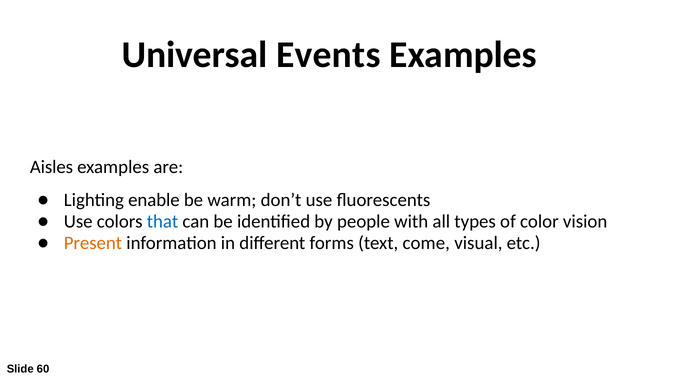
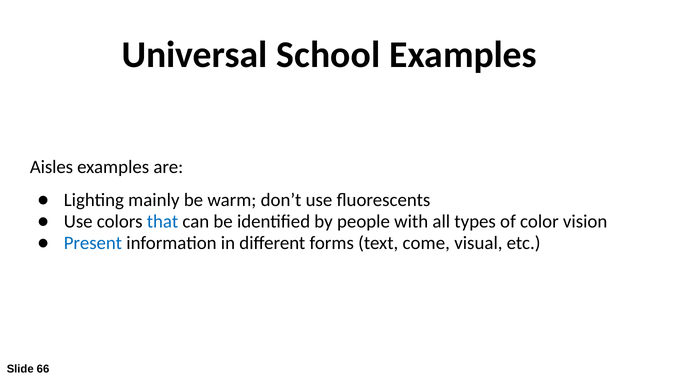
Events: Events -> School (328, 55)
enable: enable -> mainly (154, 200)
Present colour: orange -> blue (93, 243)
60: 60 -> 66 (43, 368)
